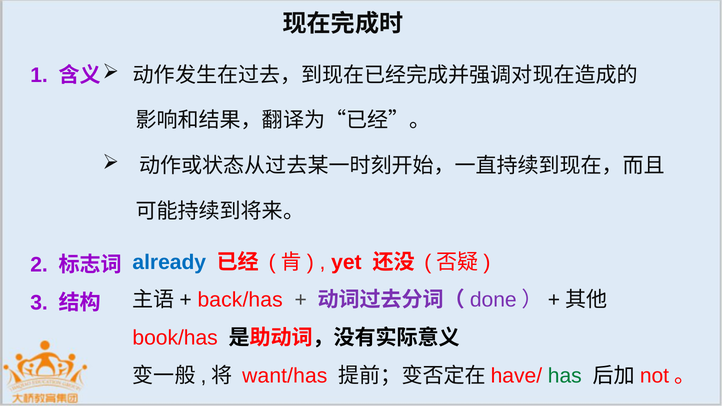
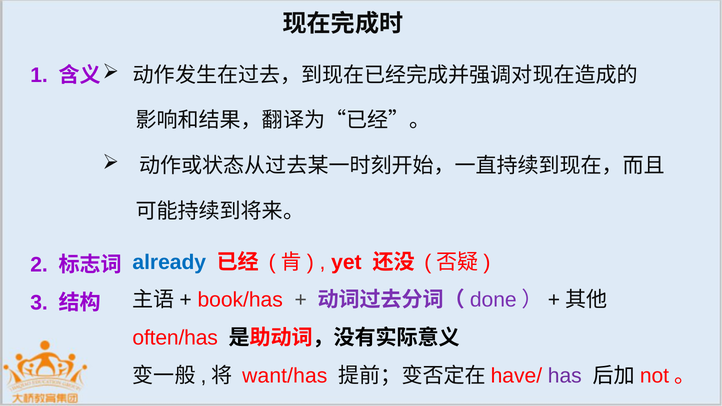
back/has: back/has -> book/has (240, 300)
book/has: book/has -> often/has (175, 338)
has colour: green -> purple (565, 376)
